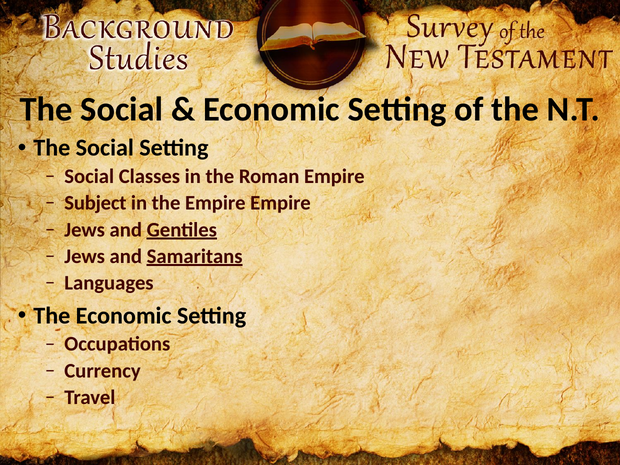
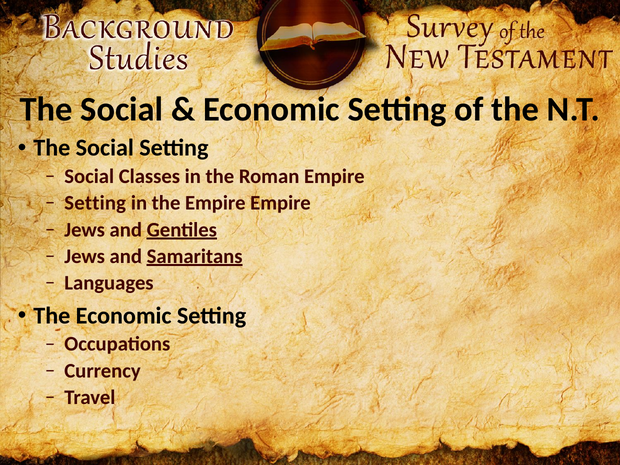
Subject: Subject -> Setting (95, 203)
